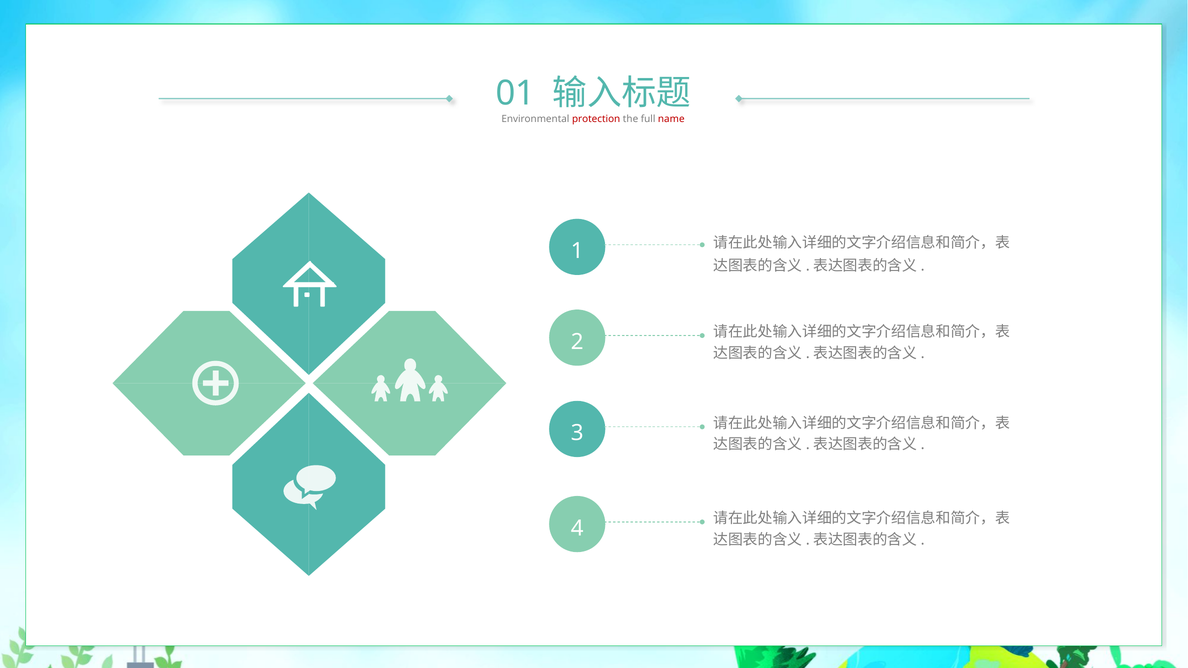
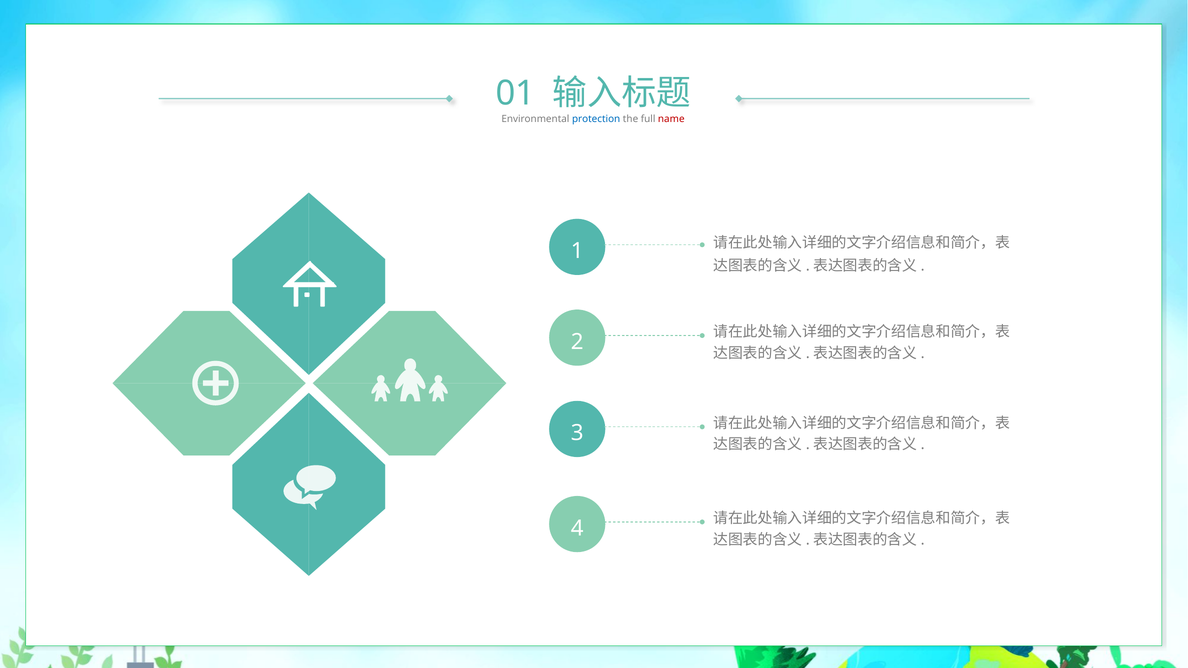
protection colour: red -> blue (596, 119)
